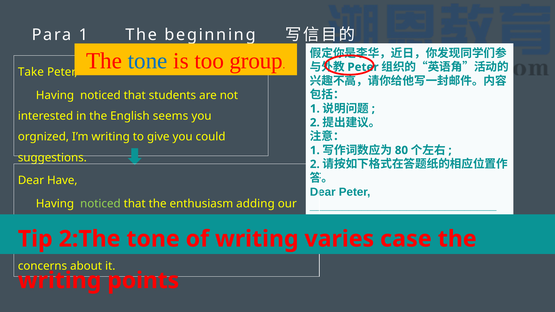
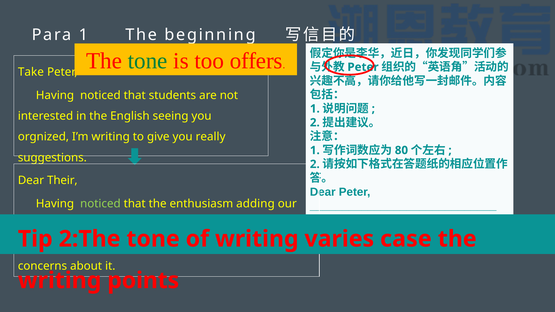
tone colour: blue -> green (148, 61)
group: group -> offers (256, 61)
seems: seems -> seeing (171, 116)
could: could -> really (211, 137)
Have: Have -> Their (62, 181)
